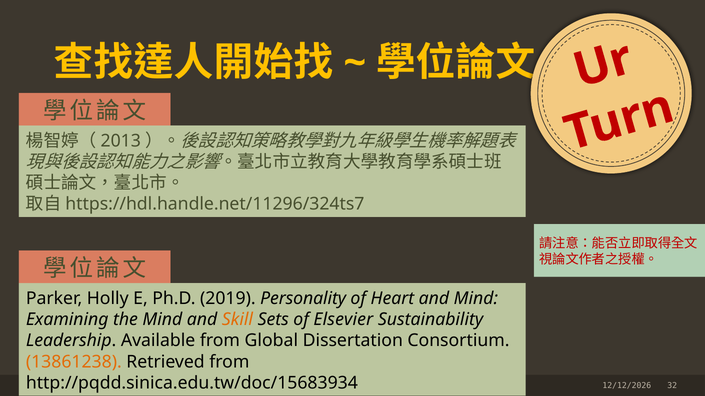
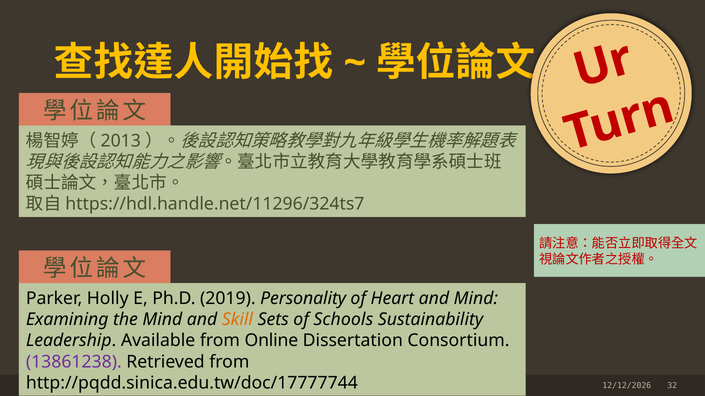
Elsevier: Elsevier -> Schools (343, 320)
Global: Global -> Online (271, 341)
13861238 colour: orange -> purple (74, 362)
http://pqdd.sinica.edu.tw/doc/15683934: http://pqdd.sinica.edu.tw/doc/15683934 -> http://pqdd.sinica.edu.tw/doc/17777744 (192, 383)
